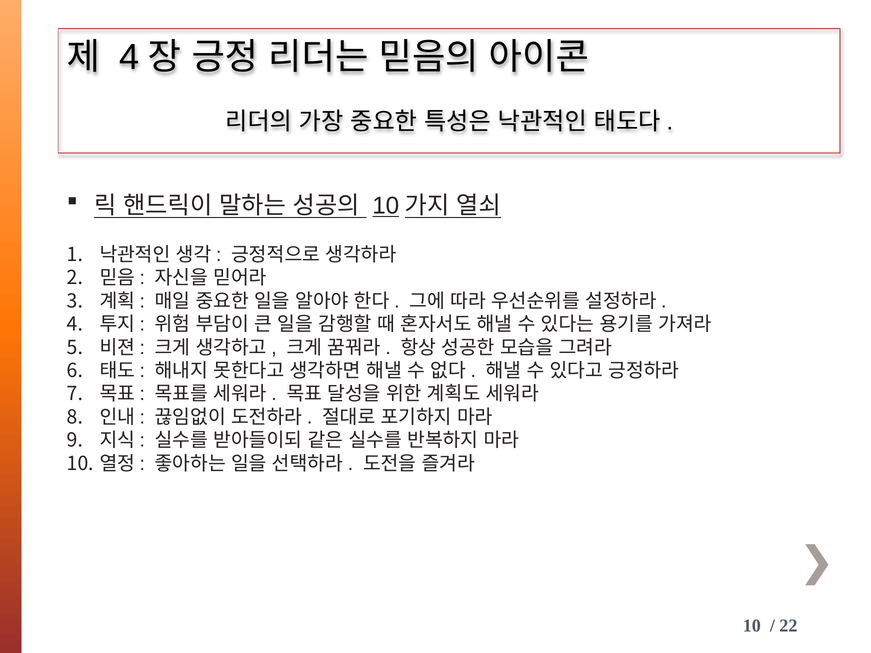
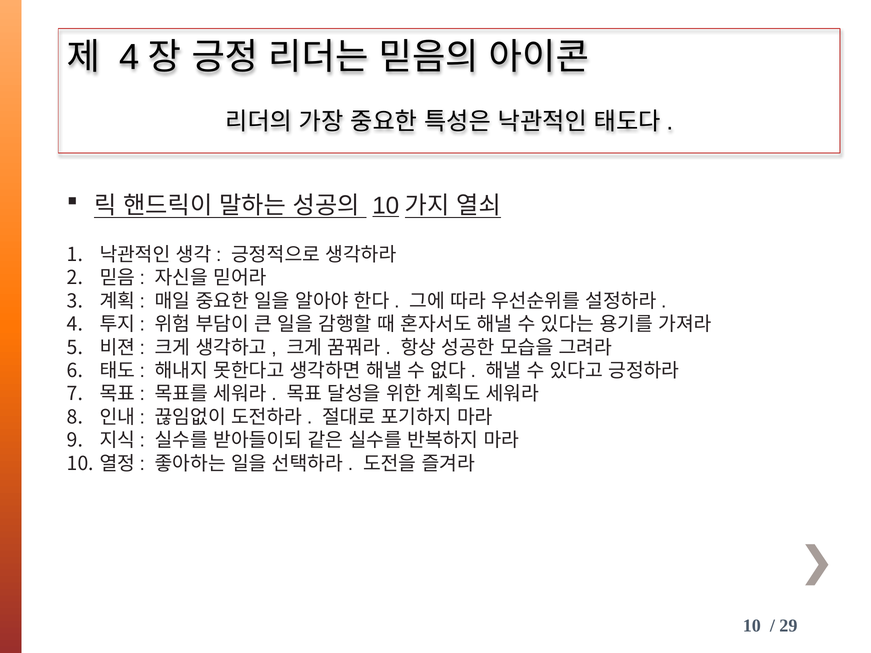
22: 22 -> 29 (788, 626)
